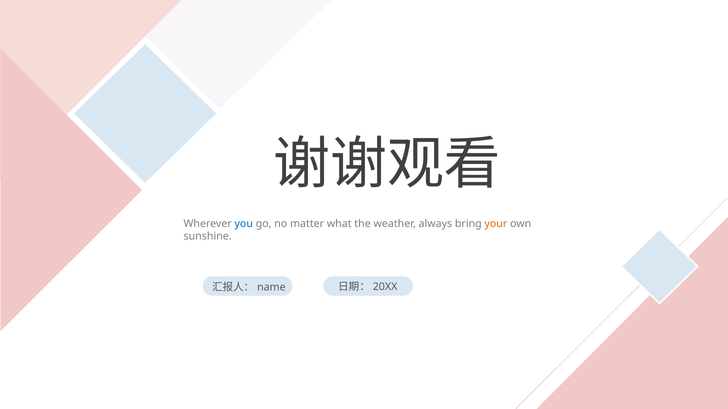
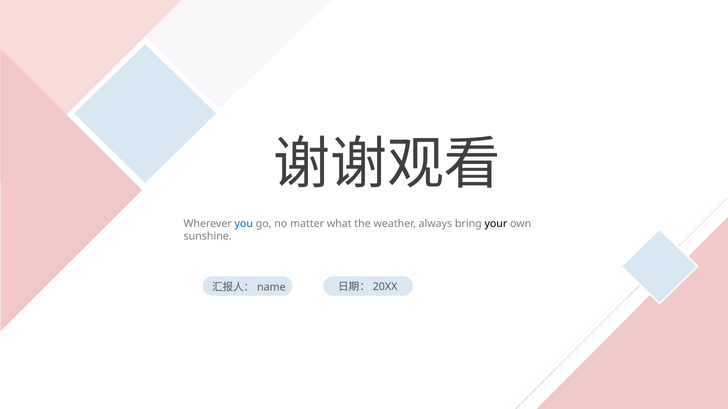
your colour: orange -> black (496, 224)
